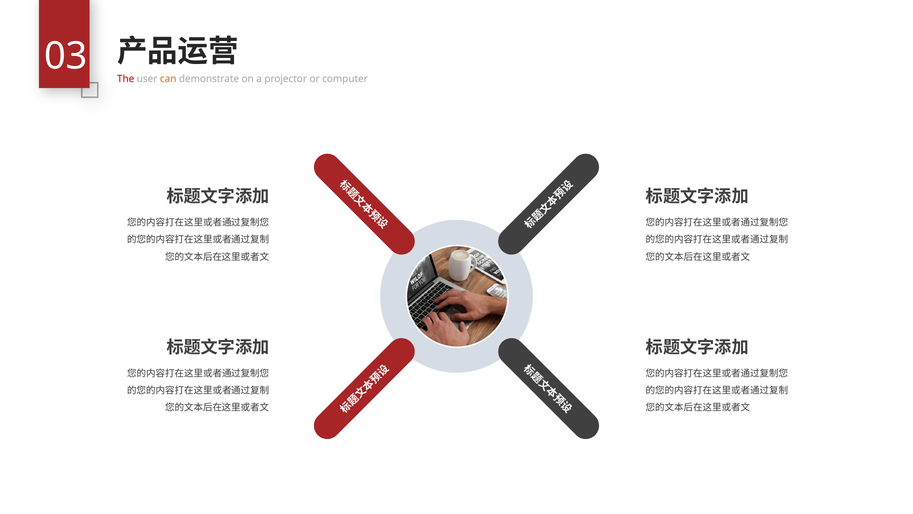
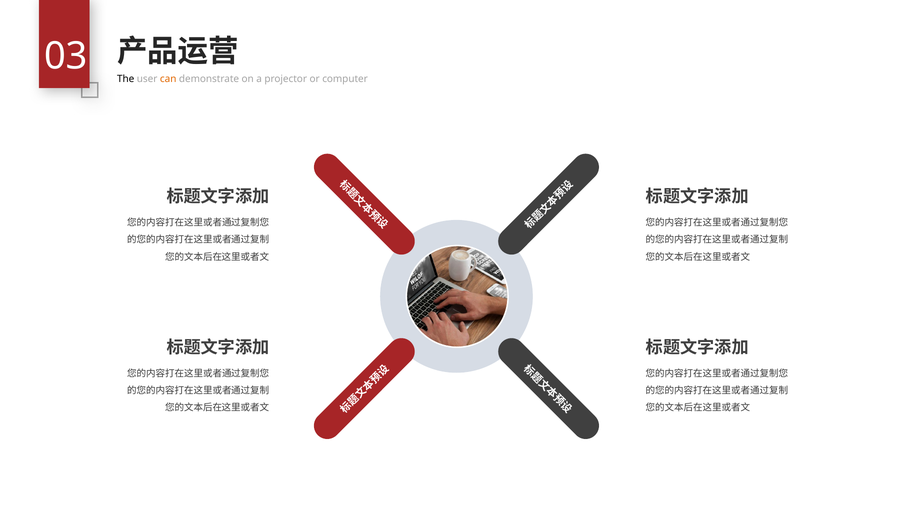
The colour: red -> black (126, 79)
